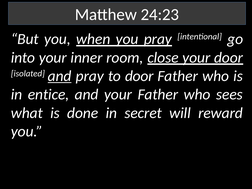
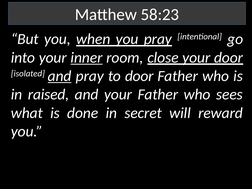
24:23: 24:23 -> 58:23 (160, 15)
inner underline: none -> present (87, 58)
entice: entice -> raised (49, 94)
